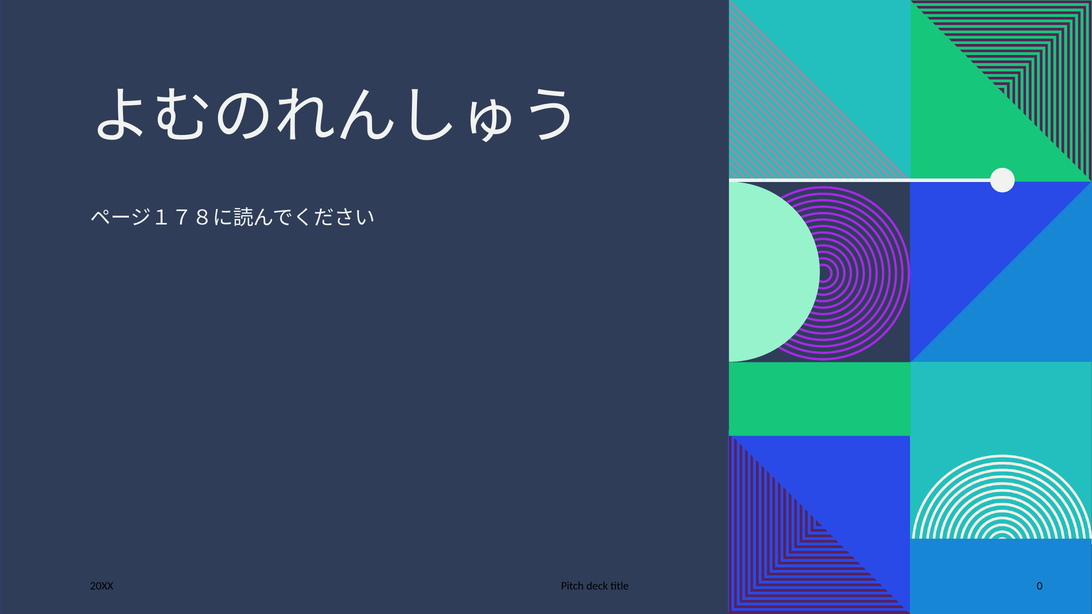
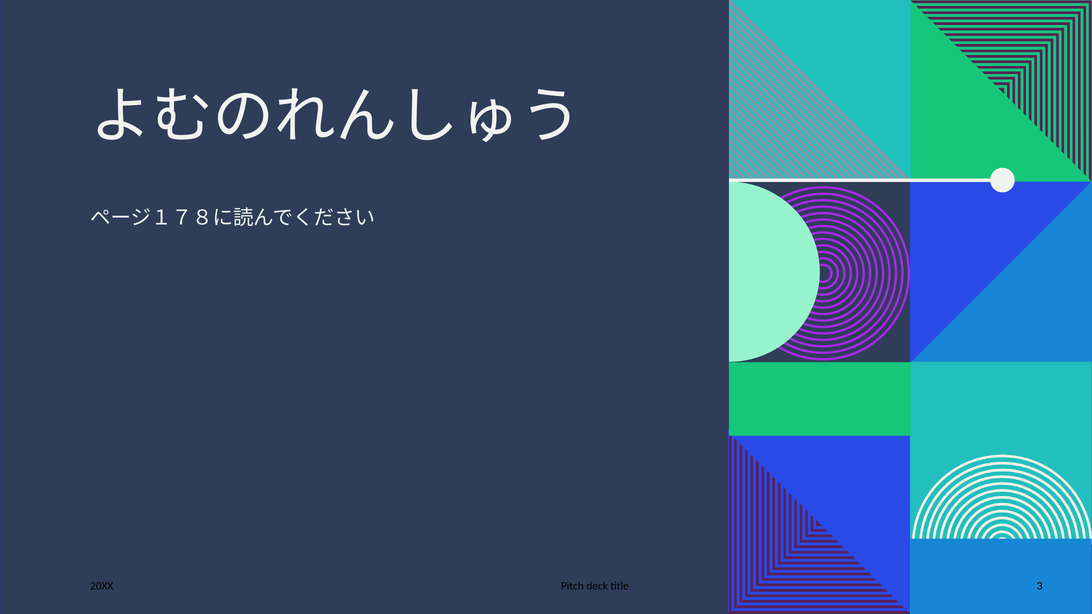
0: 0 -> 3 (1040, 586)
